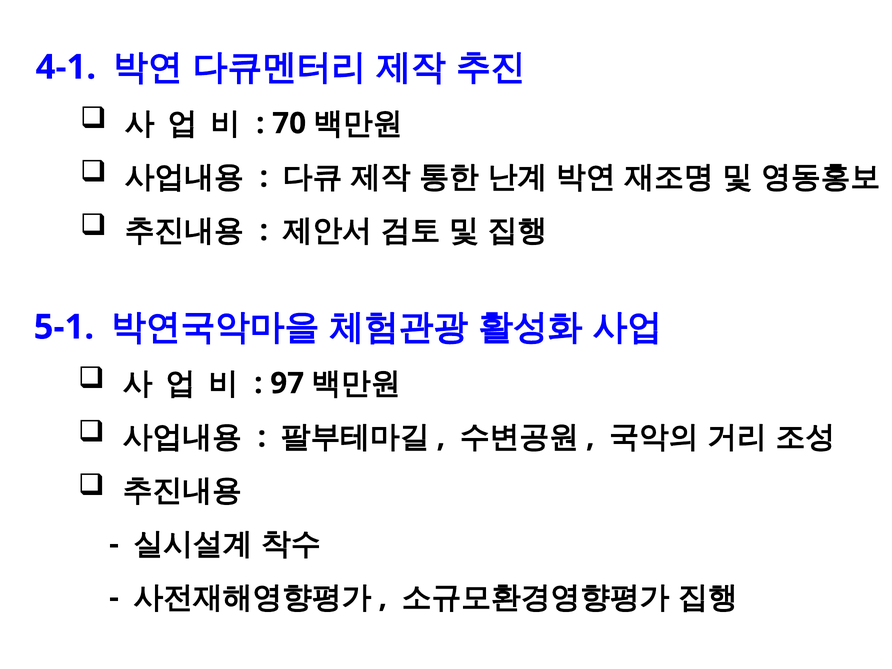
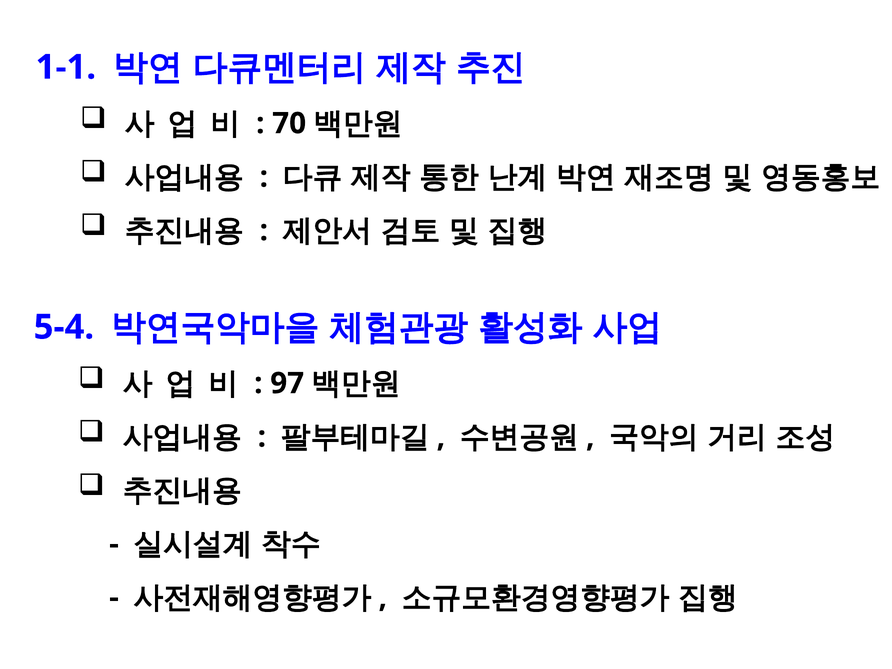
4-1: 4-1 -> 1-1 (66, 67)
5-1: 5-1 -> 5-4 (64, 327)
